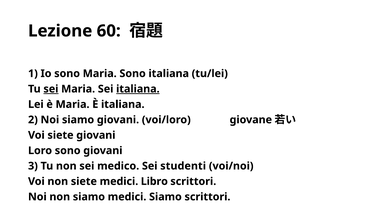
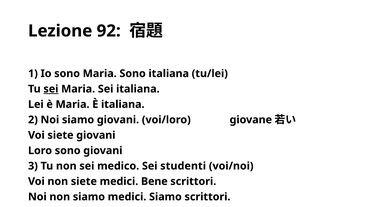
60: 60 -> 92 (109, 31)
italiana underline: present -> none (138, 89)
Libro: Libro -> Bene (154, 181)
